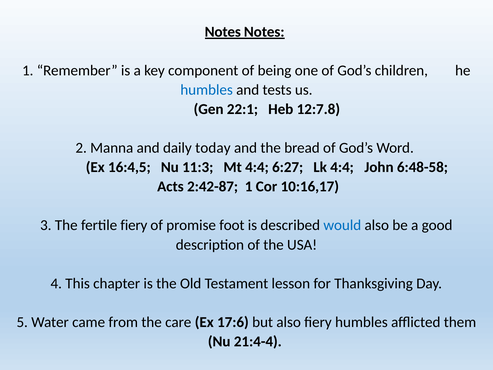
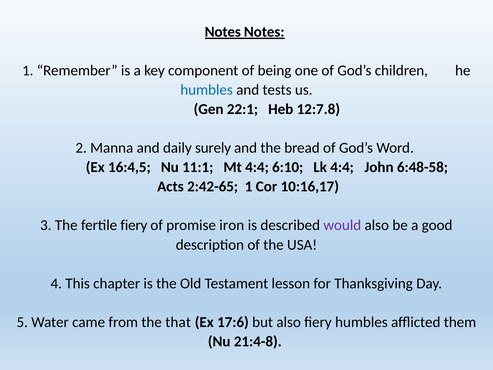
today: today -> surely (213, 148)
11:3: 11:3 -> 11:1 (198, 167)
6:27: 6:27 -> 6:10 (288, 167)
2:42-87: 2:42-87 -> 2:42-65 (213, 187)
foot: foot -> iron (232, 225)
would colour: blue -> purple (342, 225)
care: care -> that (178, 322)
21:4-4: 21:4-4 -> 21:4-8 (258, 341)
